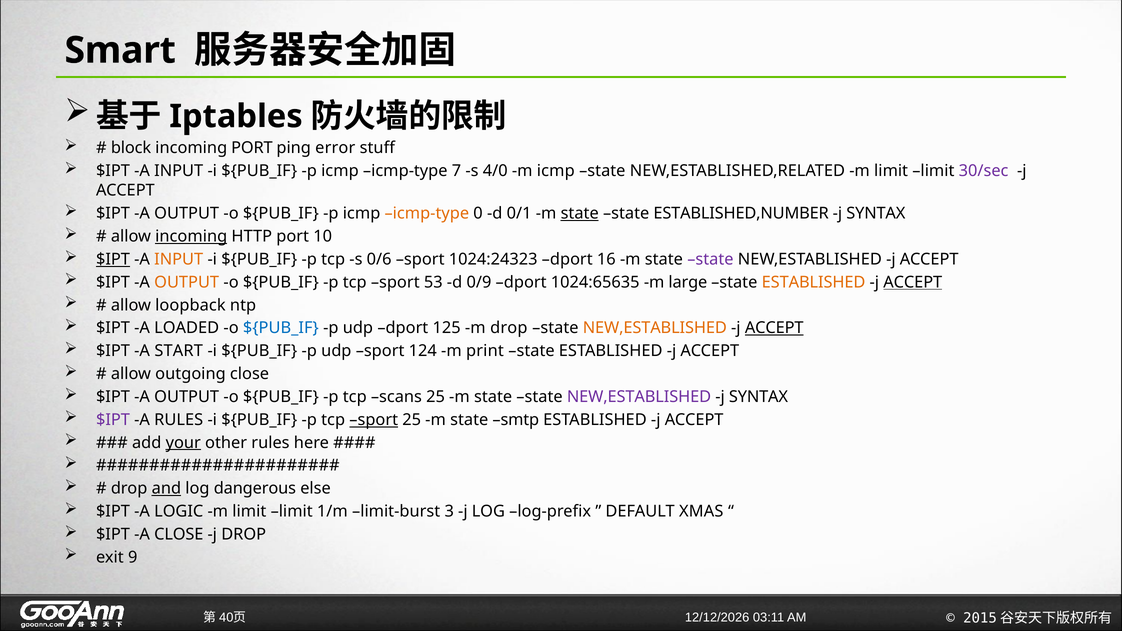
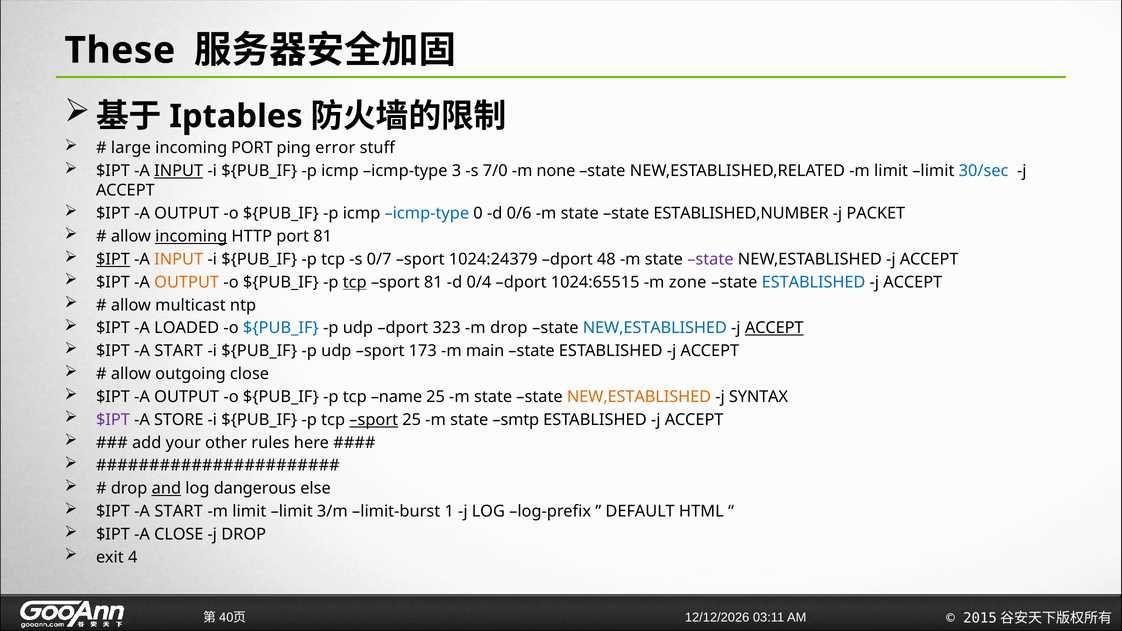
Smart: Smart -> These (120, 50)
block: block -> large (131, 148)
INPUT underline: none -> present (179, 171)
7: 7 -> 3 (456, 171)
4/0: 4/0 -> 7/0 (495, 171)
m icmp: icmp -> none (556, 171)
30/sec colour: purple -> blue (984, 171)
icmp-type colour: orange -> blue (427, 213)
0/1: 0/1 -> 0/6 (519, 213)
state underline: present -> none (580, 213)
SYNTAX: SYNTAX -> PACKET (876, 213)
port 10: 10 -> 81 (323, 236)
0/6: 0/6 -> 0/7 (379, 259)
1024:24323: 1024:24323 -> 1024:24379 (493, 259)
16: 16 -> 48 (606, 259)
tcp underline: none -> present (355, 282)
sport 53: 53 -> 81 (433, 282)
0/9: 0/9 -> 0/4 (479, 282)
1024:65635: 1024:65635 -> 1024:65515 (595, 282)
large: large -> zone (688, 282)
ESTABLISHED colour: orange -> blue (814, 282)
ACCEPT underline: present -> none (913, 282)
loopback: loopback -> multicast (190, 305)
125: 125 -> 323 (447, 328)
NEW,ESTABLISHED colour: orange -> blue (655, 328)
124: 124 -> 173 (423, 351)
print: print -> main (485, 351)
scans: scans -> name (396, 397)
NEW,ESTABLISHED colour: purple -> orange (639, 397)
A RULES: RULES -> STORE (179, 420)
your underline: present -> none (183, 443)
LOGIC: LOGIC -> START (179, 512)
1/m: 1/m -> 3/m (332, 512)
3: 3 -> 1 (449, 512)
XMAS: XMAS -> HTML (701, 512)
9: 9 -> 4 (133, 557)
